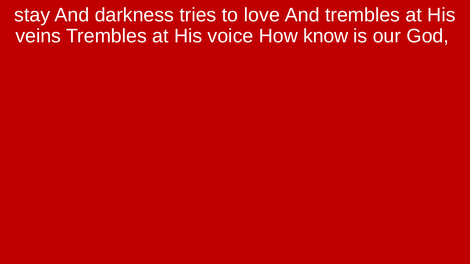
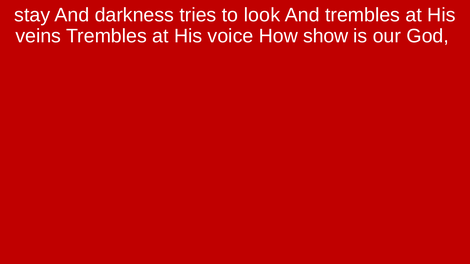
love: love -> look (262, 15)
know: know -> show (326, 36)
